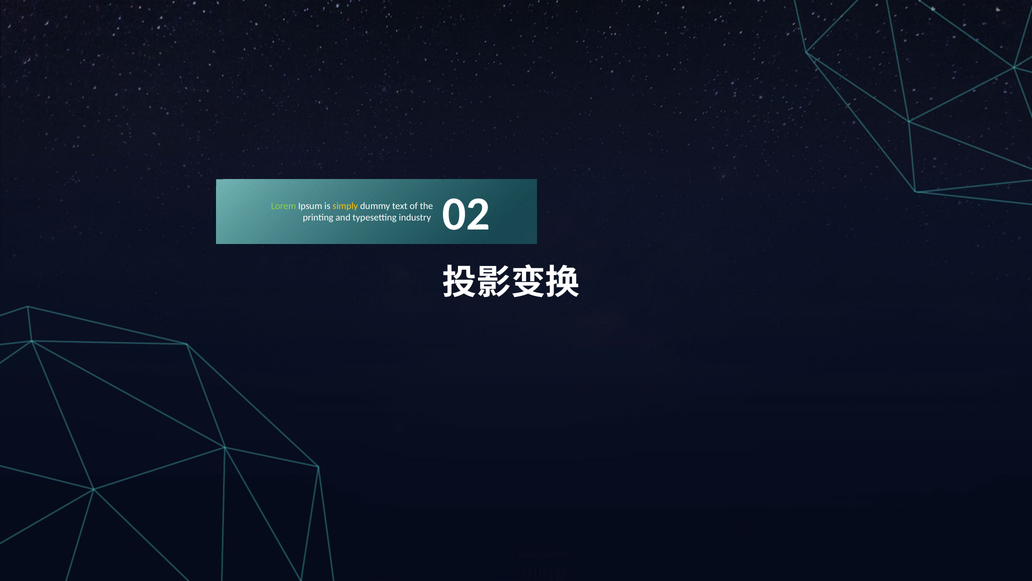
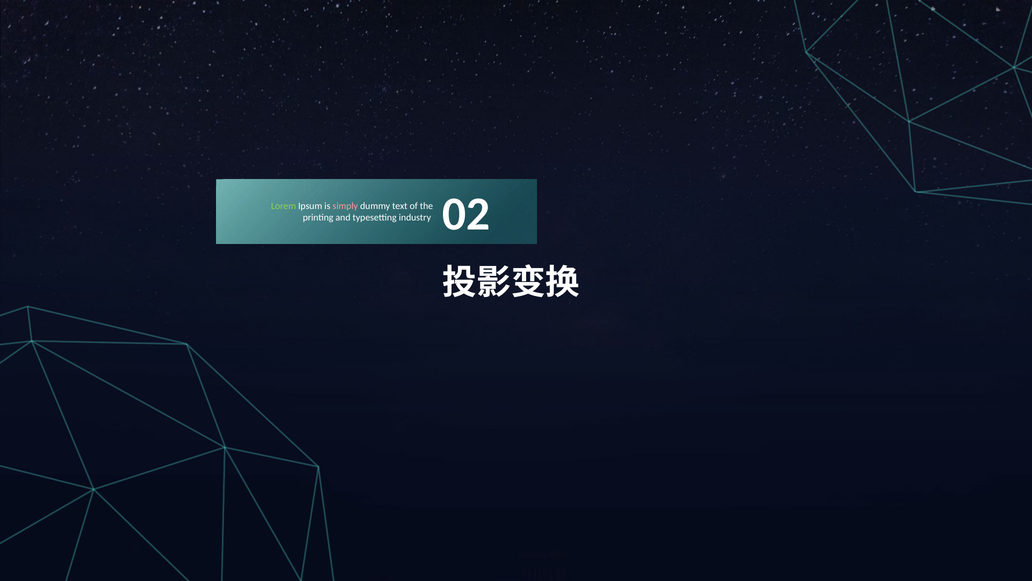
simply colour: yellow -> pink (345, 206)
